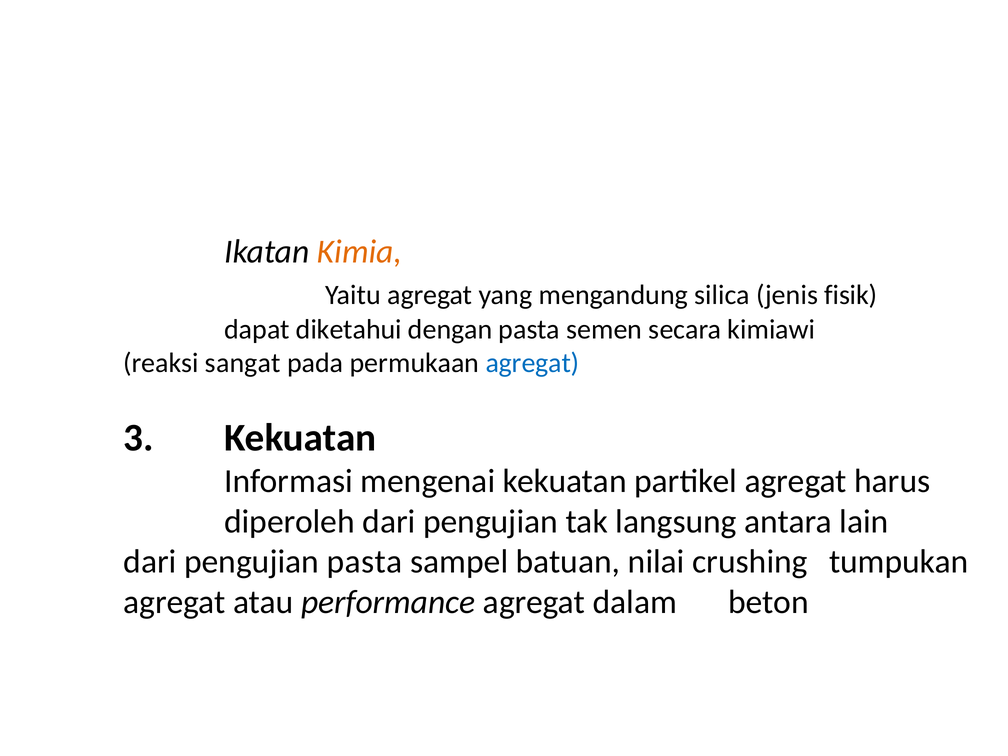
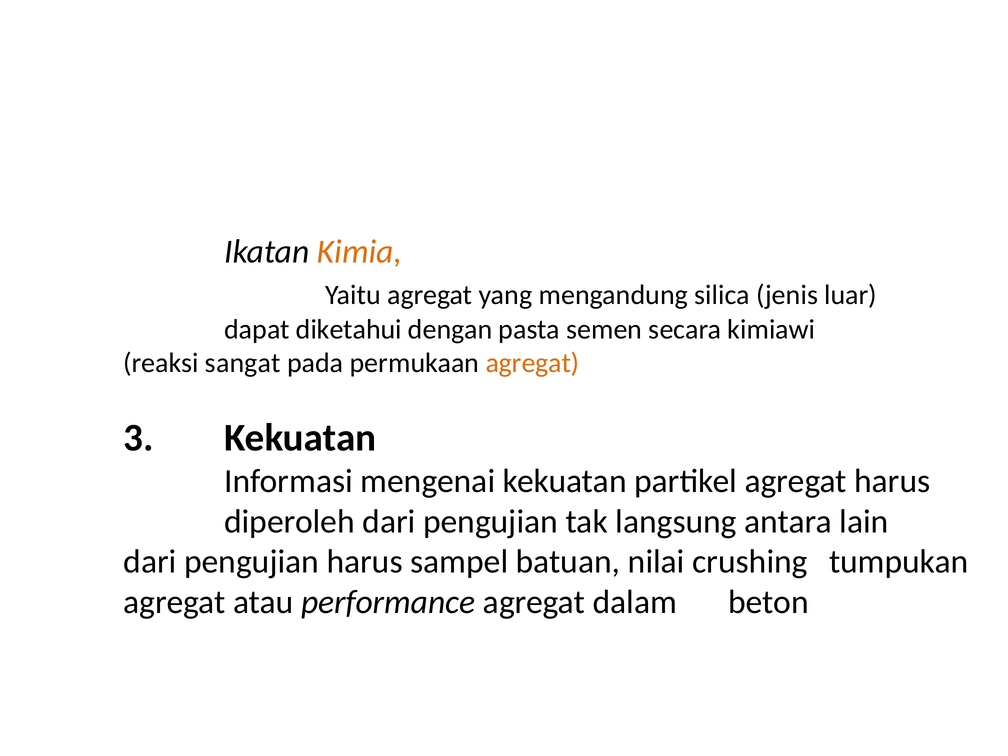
fisik: fisik -> luar (851, 295)
agregat colour: blue -> orange (532, 363)
pengujian pasta: pasta -> harus (365, 562)
